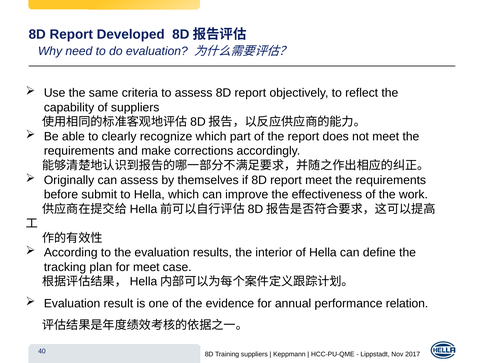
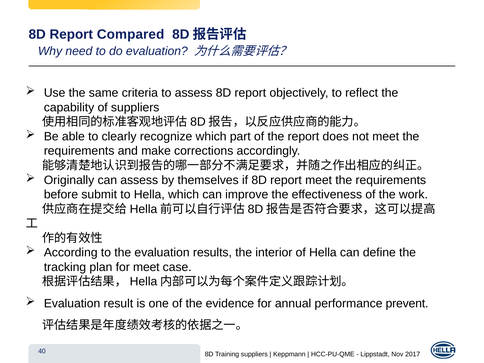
Developed: Developed -> Compared (131, 34)
relation: relation -> prevent (407, 303)
